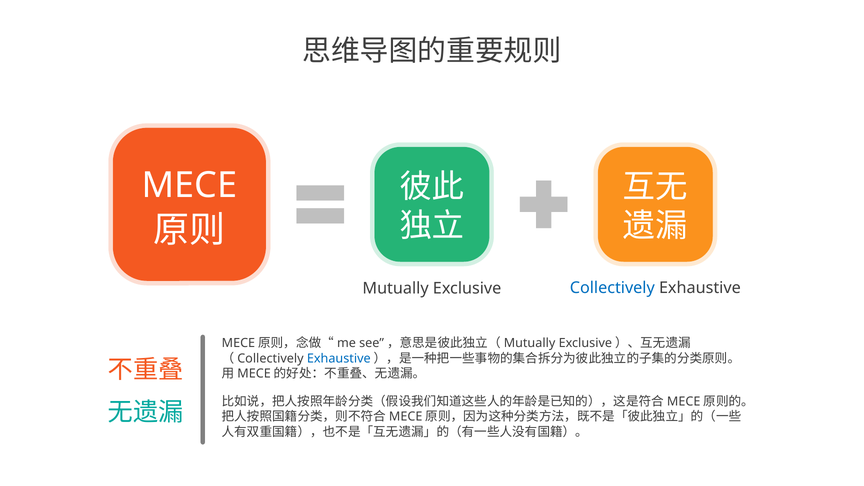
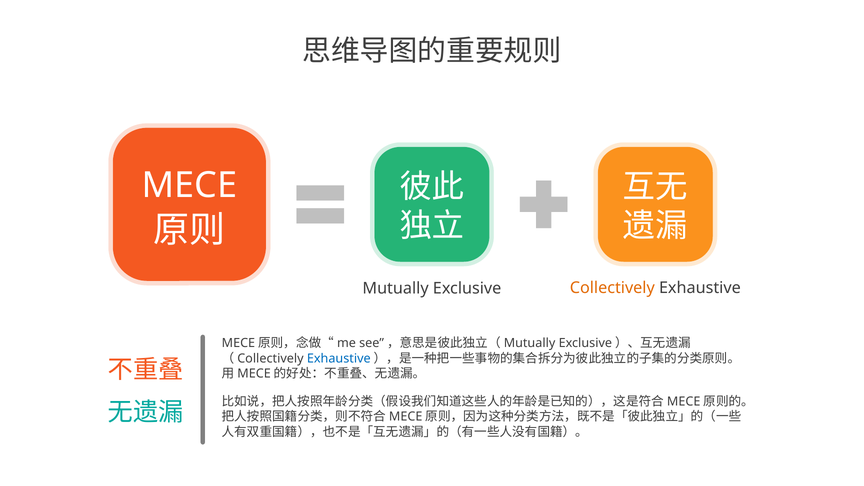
Collectively colour: blue -> orange (612, 288)
